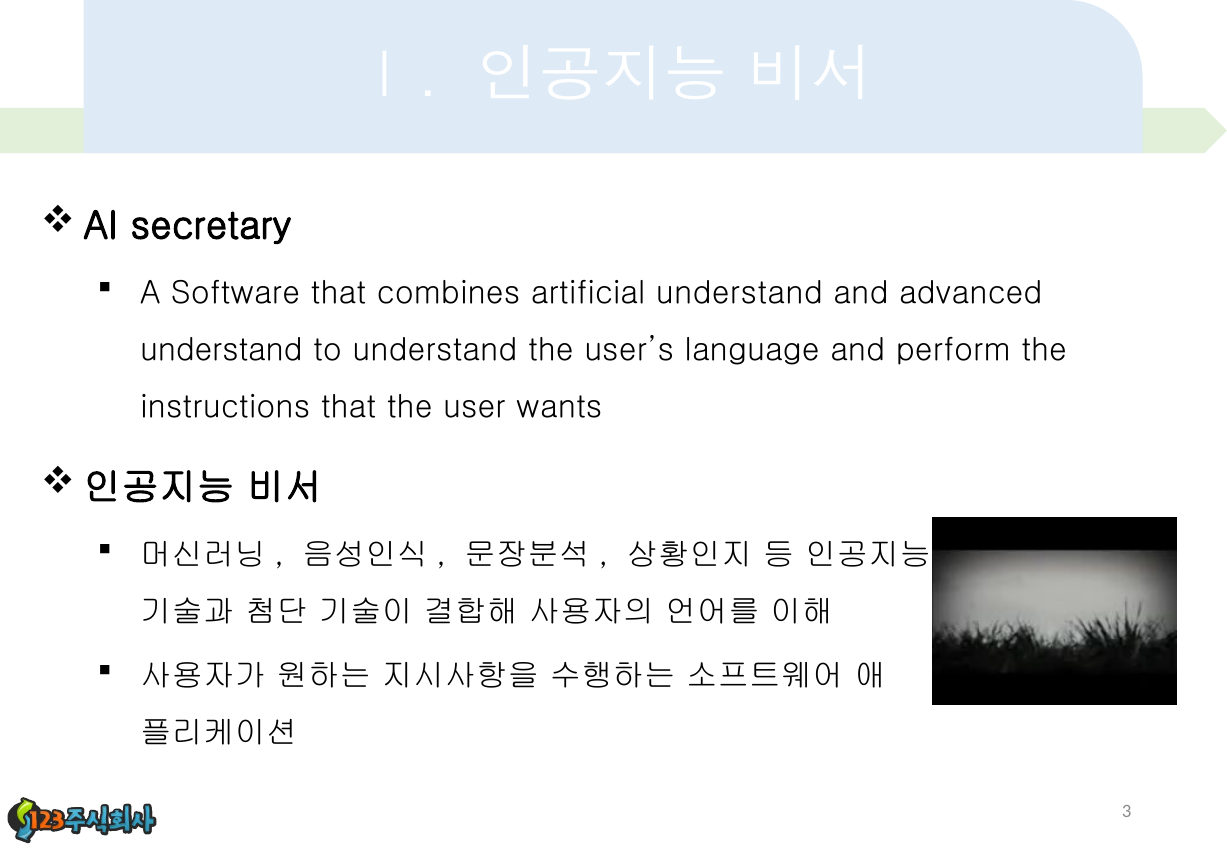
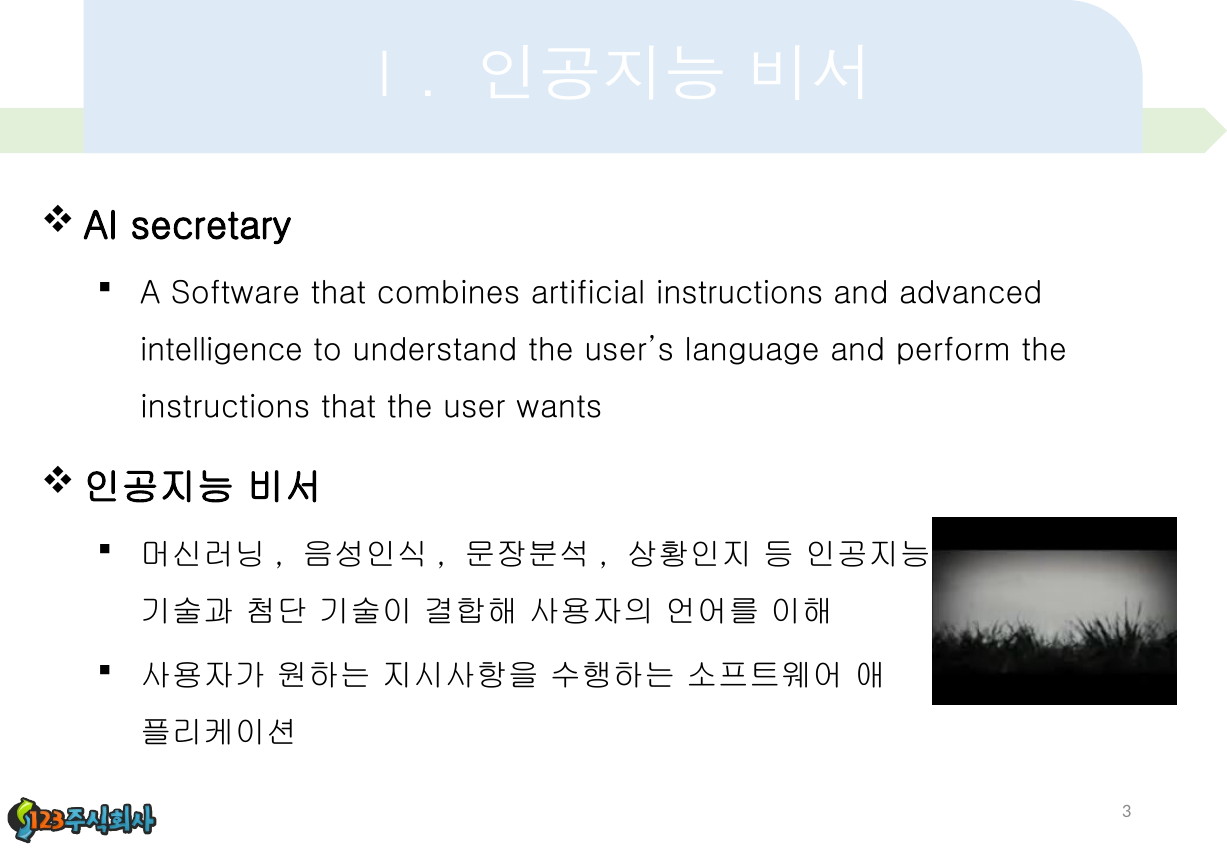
artificial understand: understand -> instructions (740, 293)
understand: understand -> intelligence (221, 350)
